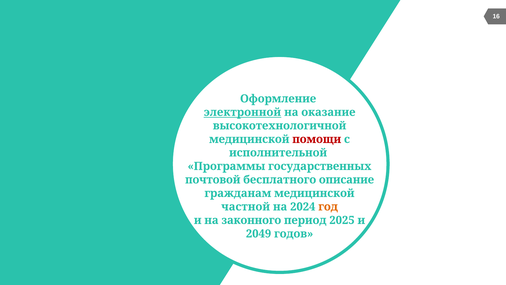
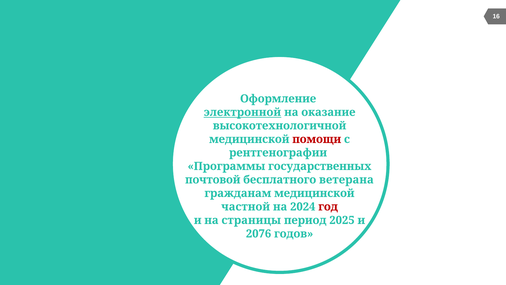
исполнительной: исполнительной -> рентгенографии (278, 153)
описание: описание -> ветерана (346, 179)
год colour: orange -> red (328, 206)
законного: законного -> страницы (251, 220)
2049: 2049 -> 2076 (259, 233)
